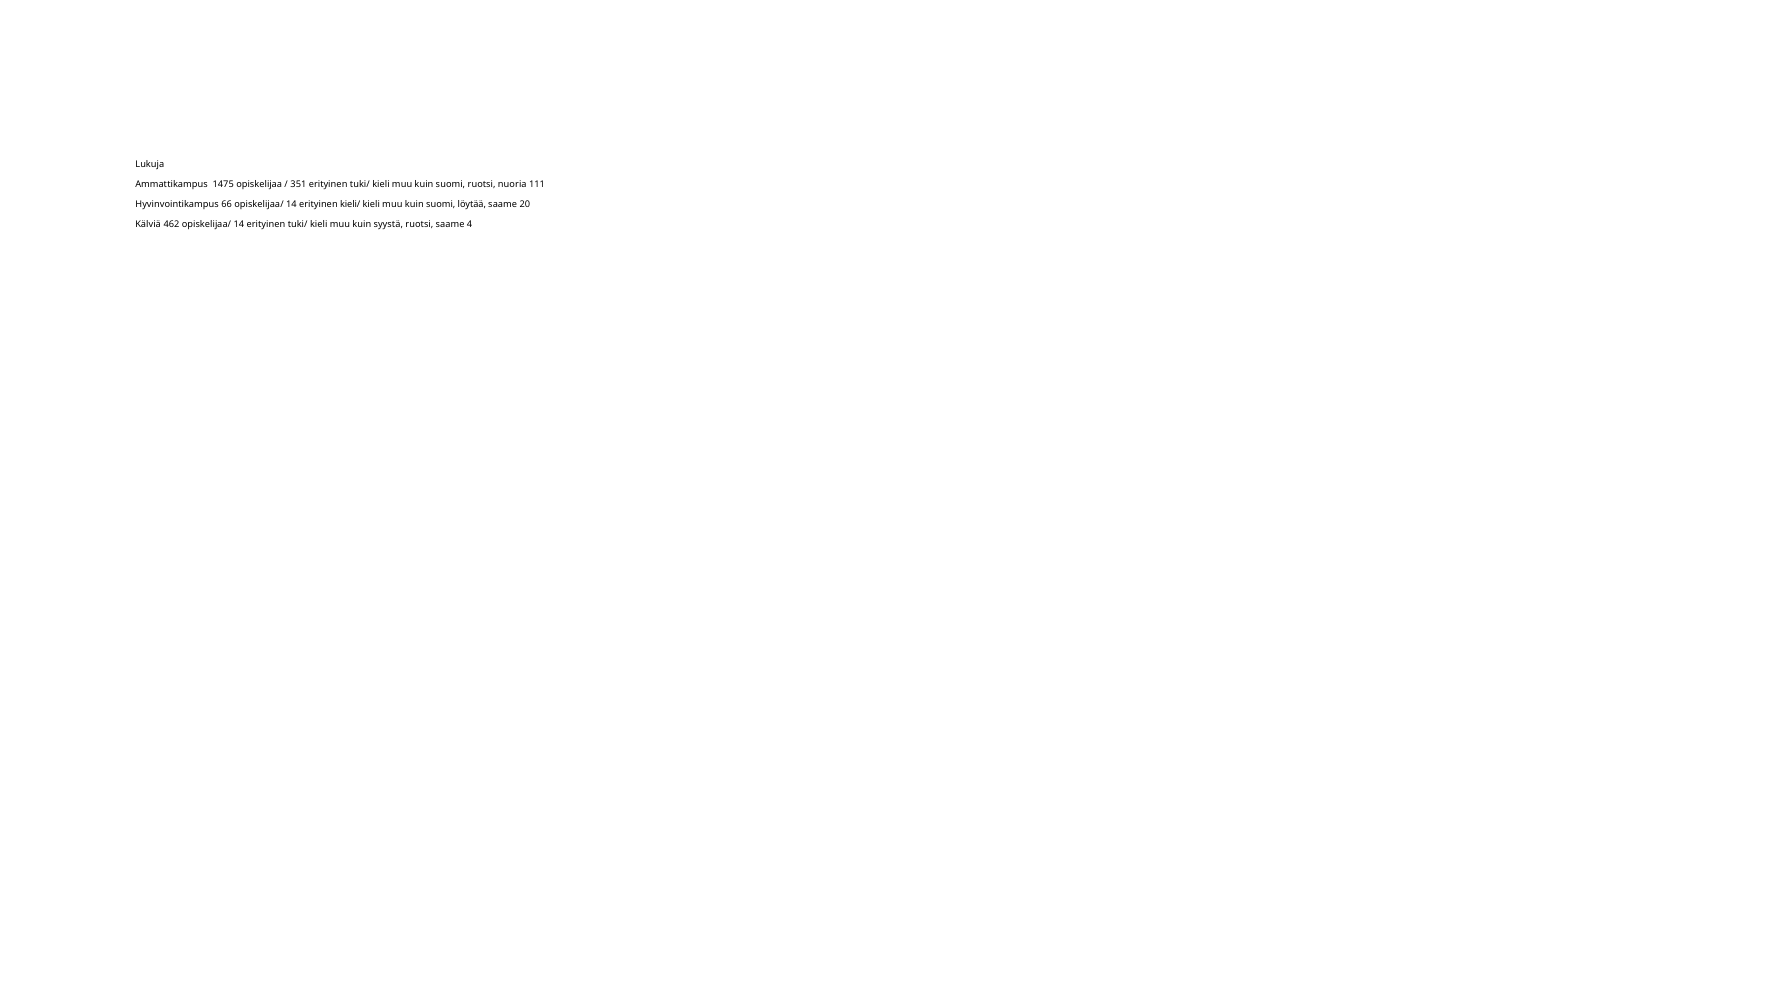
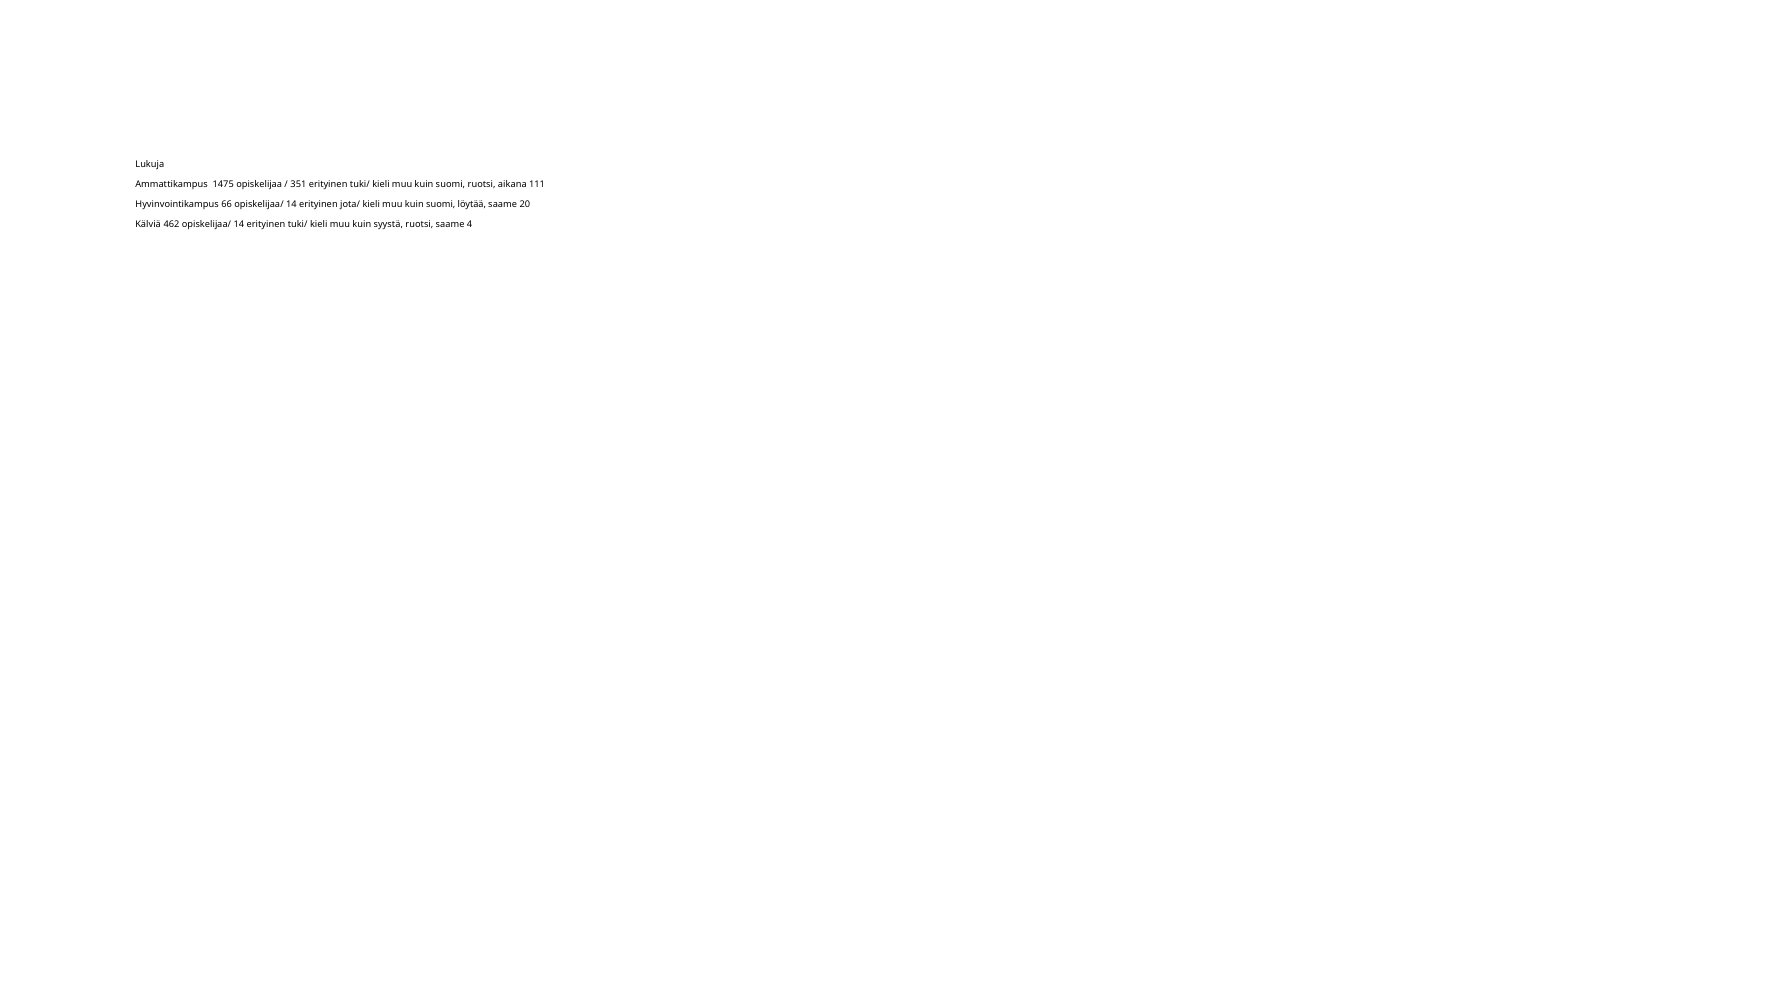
nuoria: nuoria -> aikana (512, 184)
kieli/: kieli/ -> jota/ (350, 204)
